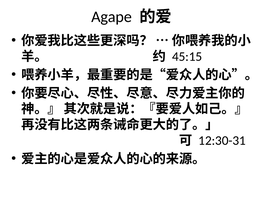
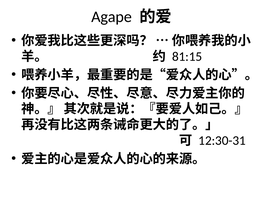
45:15: 45:15 -> 81:15 (187, 57)
